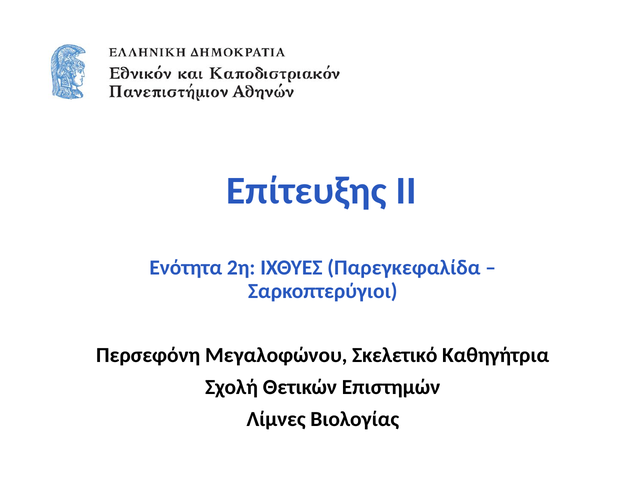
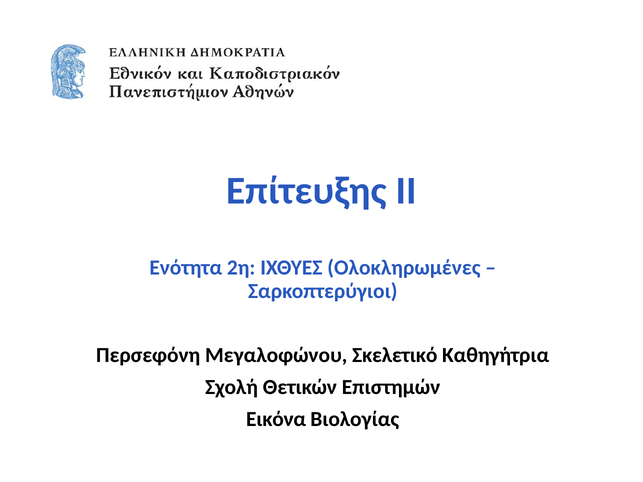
Παρεγκεφαλίδα: Παρεγκεφαλίδα -> Ολοκληρωμένες (404, 268)
Λίμνες: Λίμνες -> Εικόνα (276, 419)
